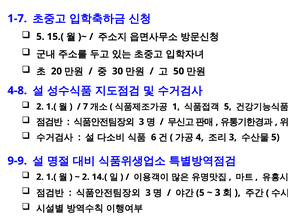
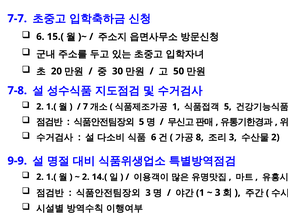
1-7: 1-7 -> 7-7 (17, 19)
5: 5 -> 6 (40, 37)
4-8: 4-8 -> 7-8 (17, 91)
3: 3 -> 5 (141, 122)
4: 4 -> 8 (200, 137)
5: 5 -> 2 (275, 137)
5: 5 -> 1 (200, 193)
